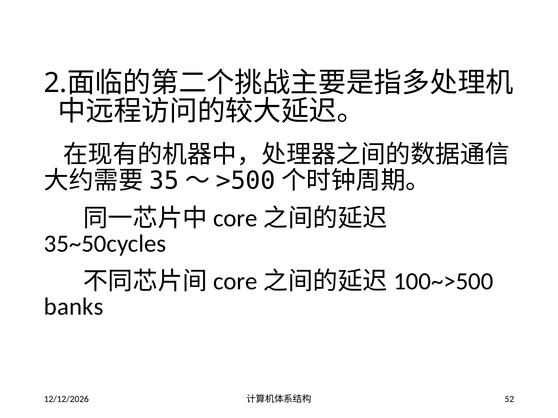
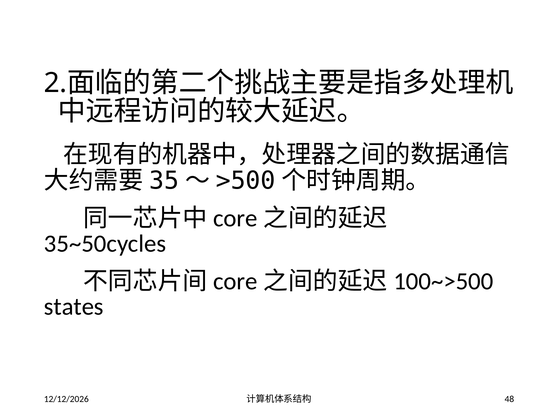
banks: banks -> states (74, 307)
52: 52 -> 48 (509, 400)
